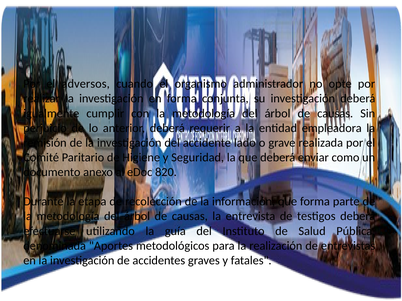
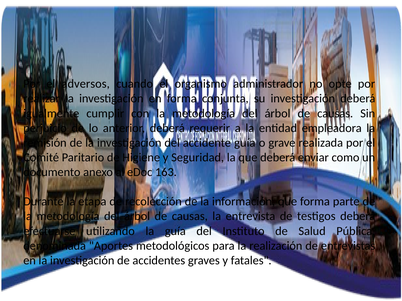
accidente lado: lado -> guía (245, 143)
820: 820 -> 163 (166, 172)
